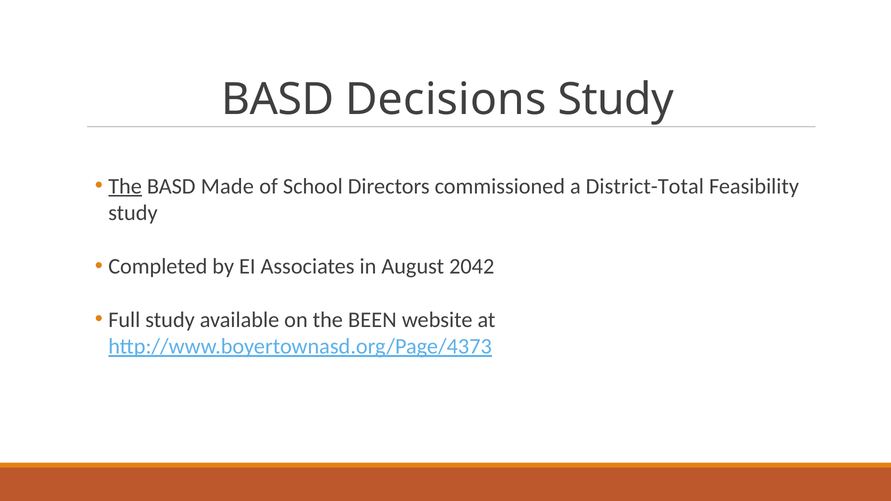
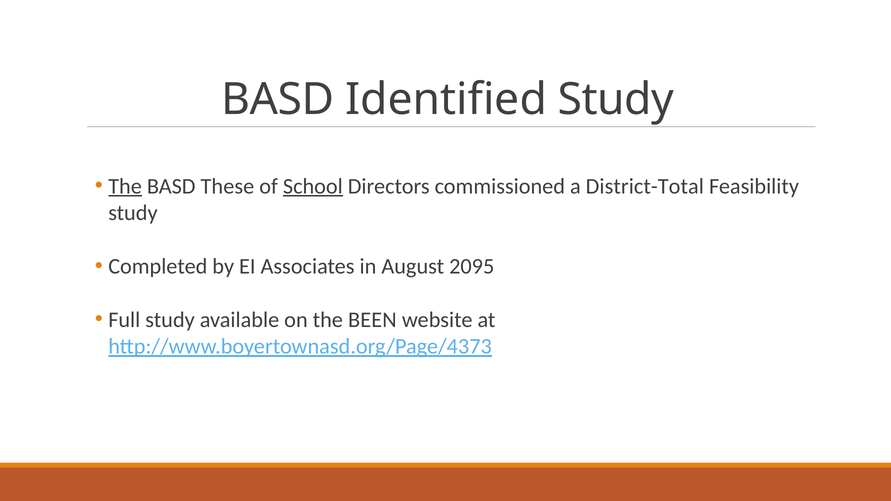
Decisions: Decisions -> Identified (446, 100)
Made: Made -> These (227, 186)
School underline: none -> present (313, 186)
2042: 2042 -> 2095 (472, 266)
